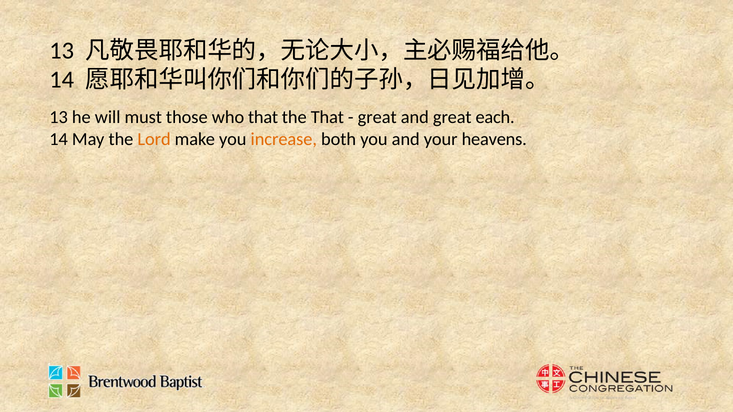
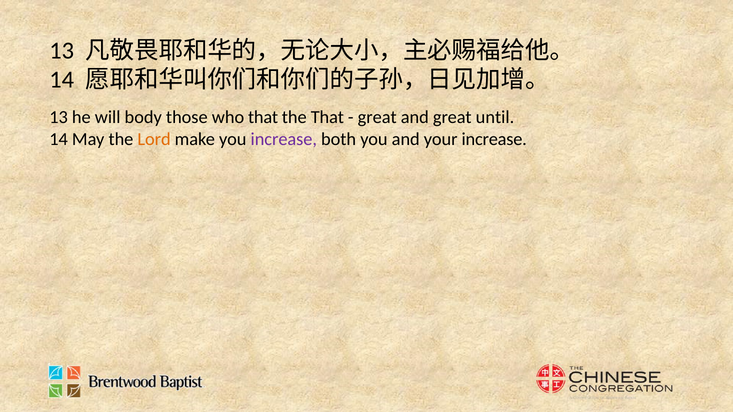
must: must -> body (143, 117)
each: each -> until (495, 117)
increase colour: orange -> purple (284, 139)
your heavens: heavens -> increase (494, 139)
